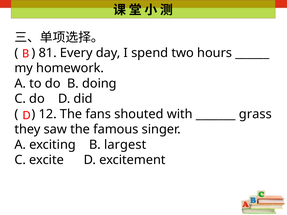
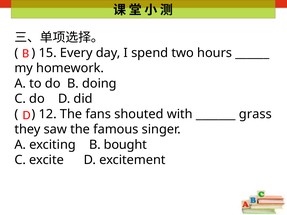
81: 81 -> 15 (48, 53)
largest: largest -> bought (125, 145)
